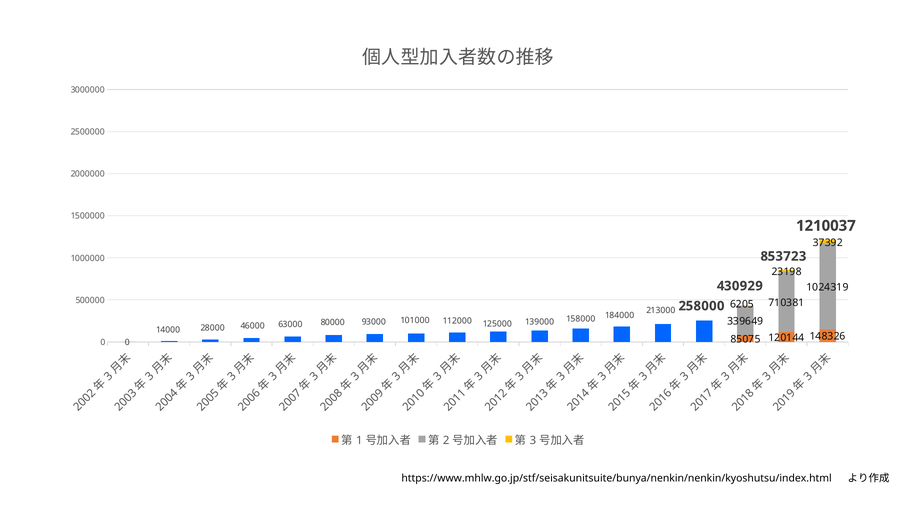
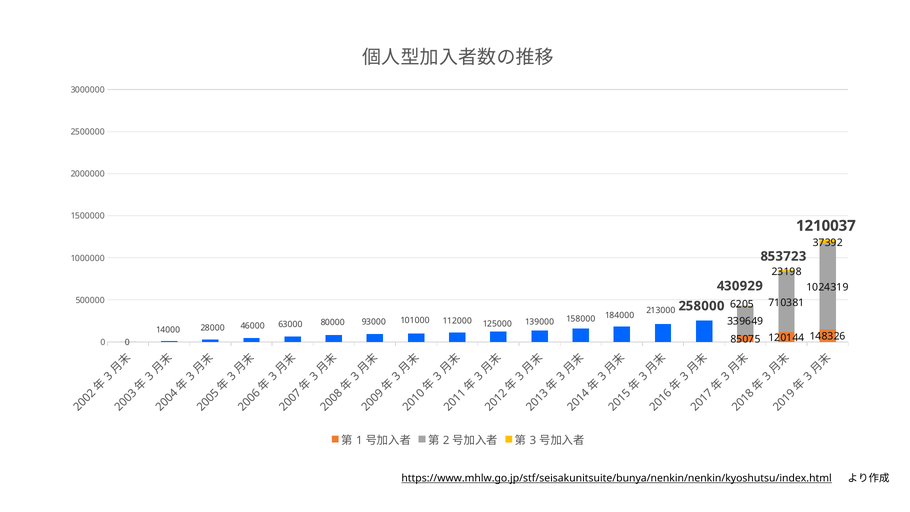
https://www.mhlw.go.jp/stf/seisakunitsuite/bunya/nenkin/nenkin/kyoshutsu/index.html underline: none -> present (617, 478)
